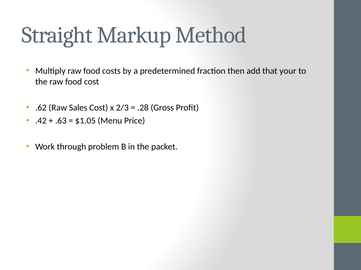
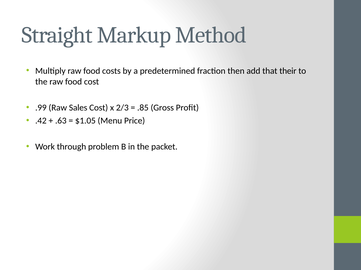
your: your -> their (288, 71)
.62: .62 -> .99 (41, 108)
.28: .28 -> .85 (143, 108)
